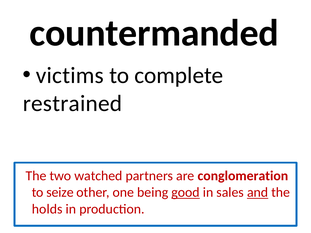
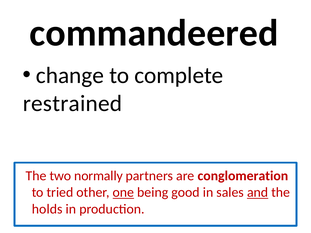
countermanded: countermanded -> commandeered (154, 33)
victims: victims -> change (70, 75)
watched: watched -> normally (98, 176)
seize: seize -> tried (60, 193)
one underline: none -> present (123, 193)
good underline: present -> none (186, 193)
